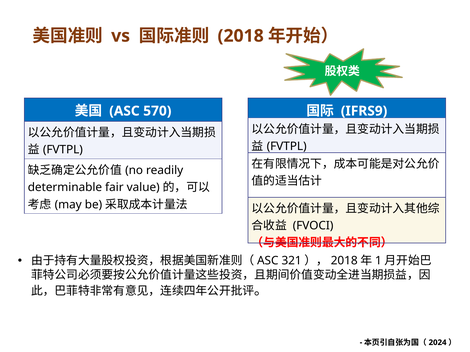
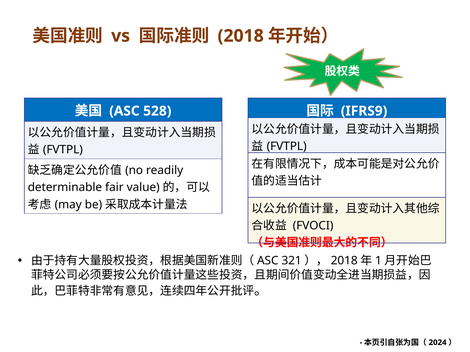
570: 570 -> 528 (157, 111)
